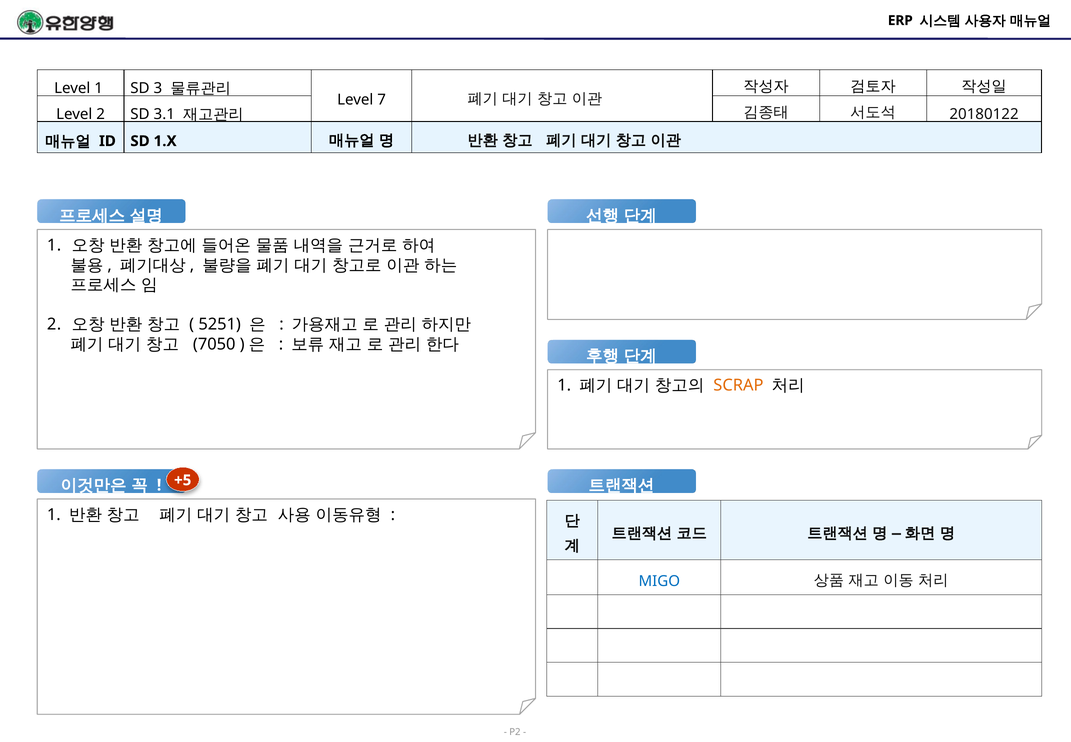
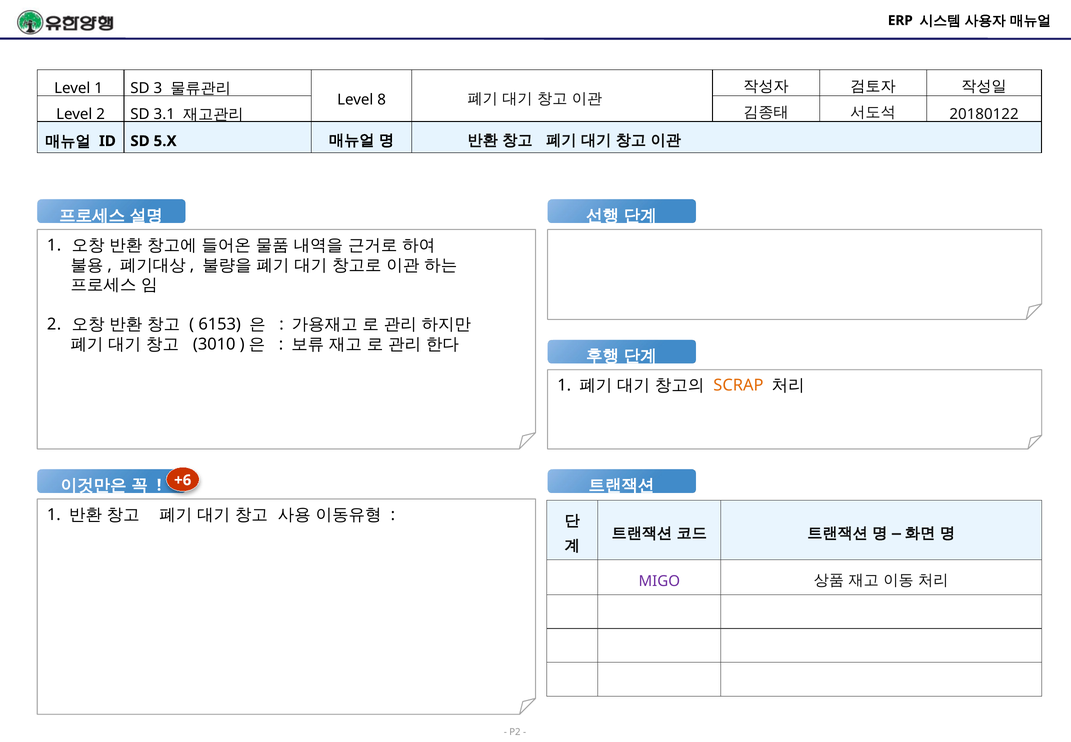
7: 7 -> 8 (382, 99)
1.X: 1.X -> 5.X (165, 141)
5251: 5251 -> 6153 (220, 324)
7050: 7050 -> 3010 (214, 344)
+5: +5 -> +6 (183, 480)
MIGO colour: blue -> purple (659, 581)
